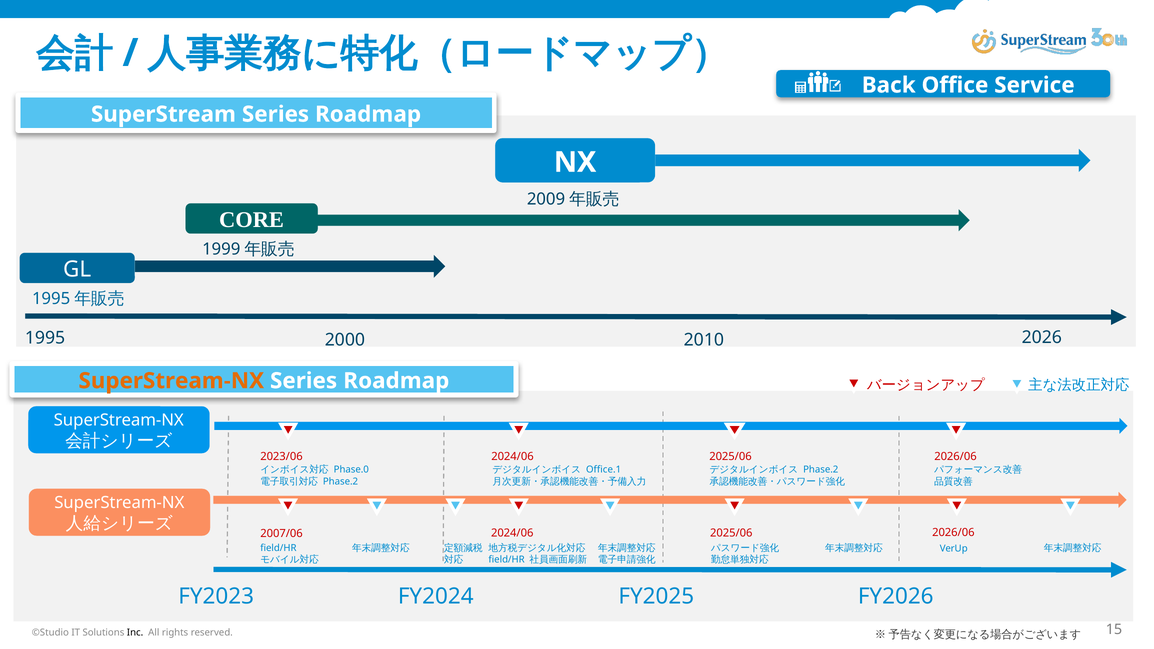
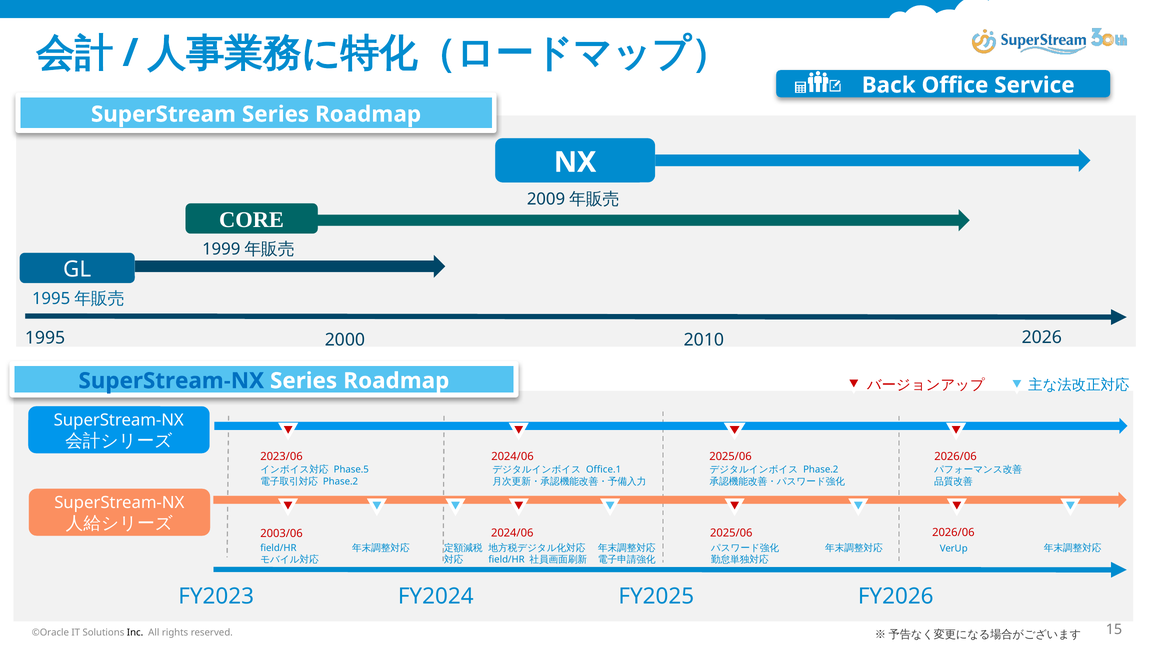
SuperStream-NX colour: orange -> blue (171, 381)
Phase.0: Phase.0 -> Phase.5 (351, 470)
2007/06: 2007/06 -> 2003/06 (282, 534)
©Studio: ©Studio -> ©Oracle (50, 633)
